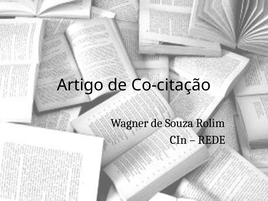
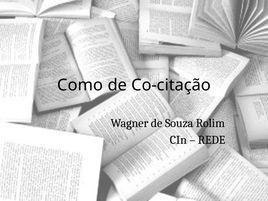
Artigo: Artigo -> Como (80, 85)
